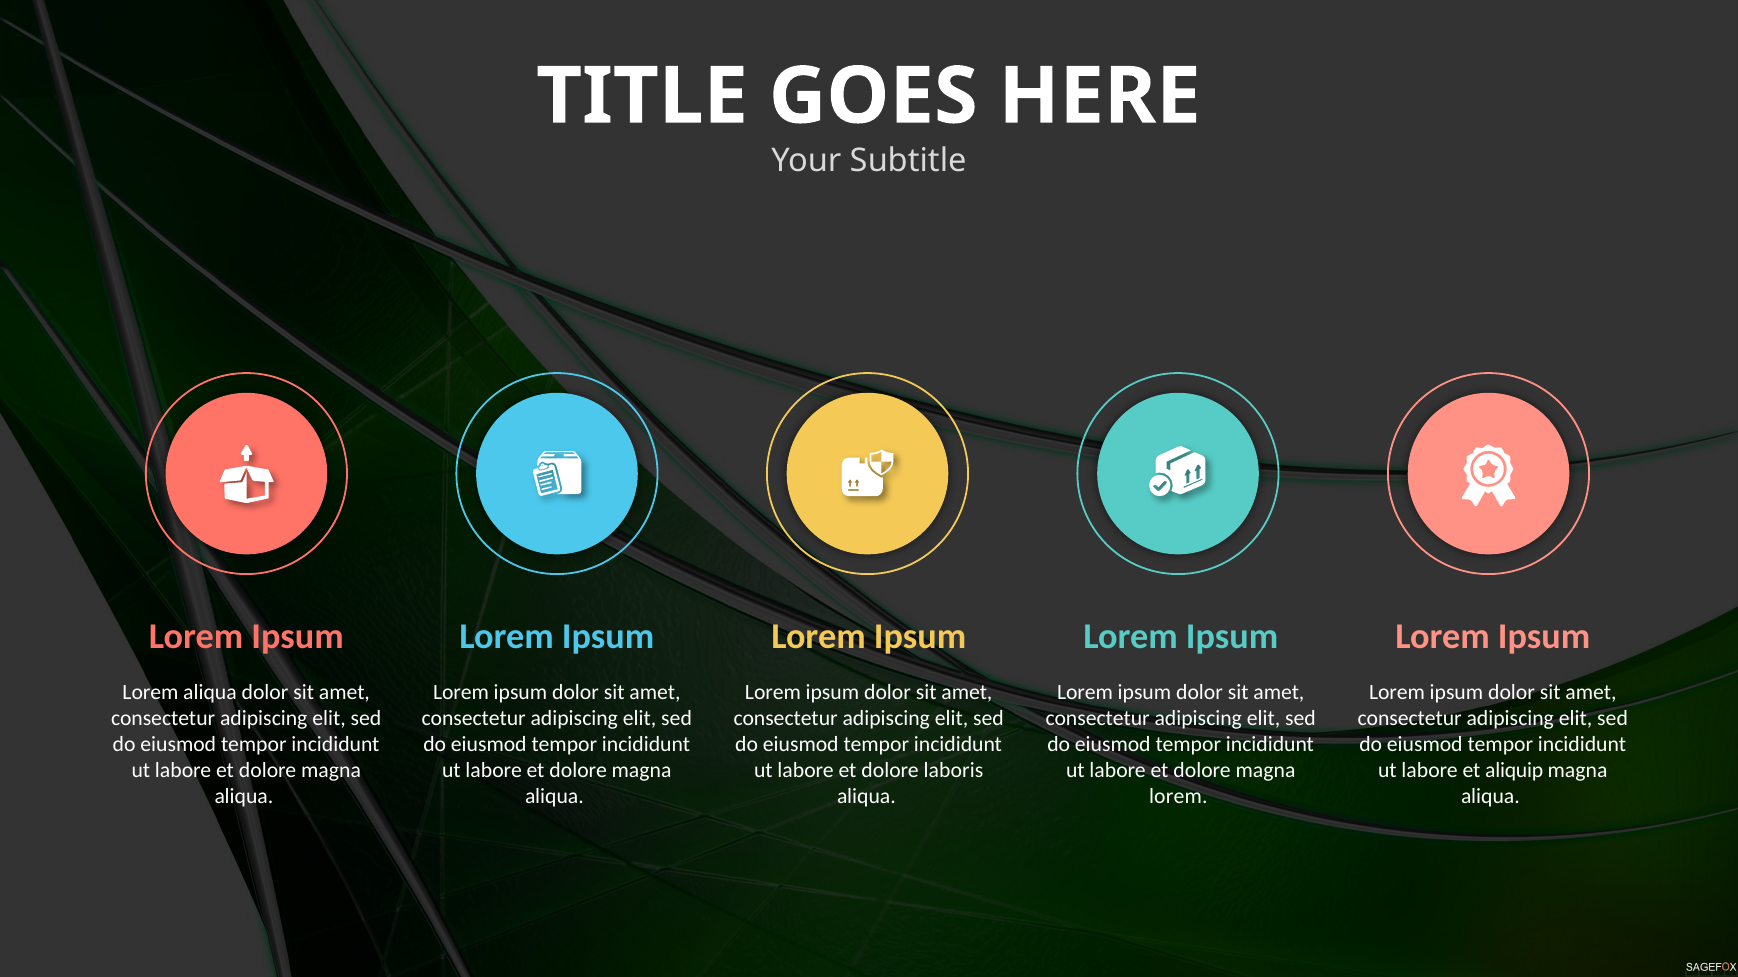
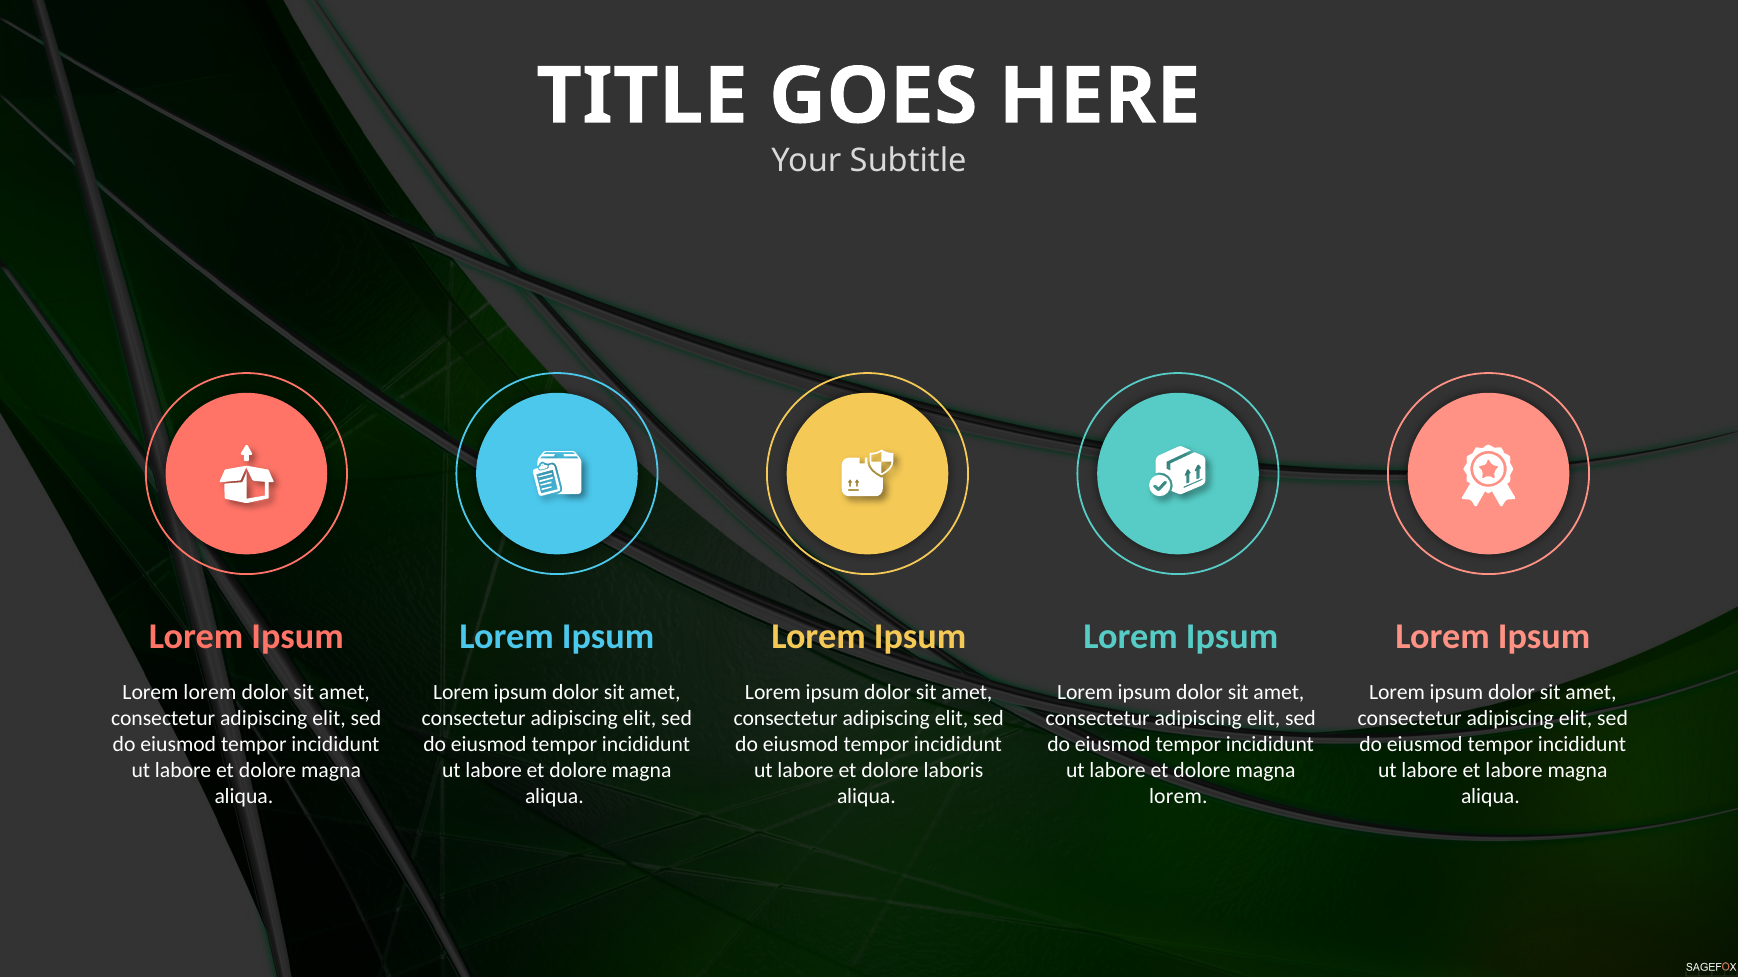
aliqua: aliqua -> lorem (210, 693)
et aliquip: aliquip -> labore (1514, 771)
